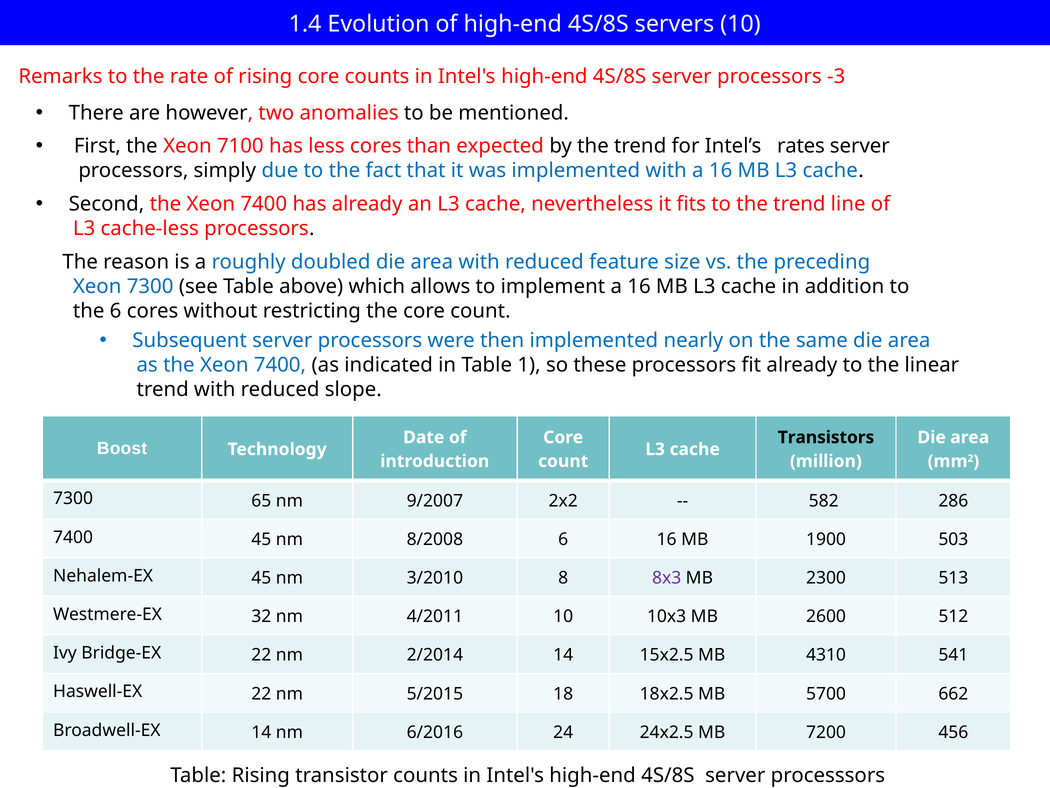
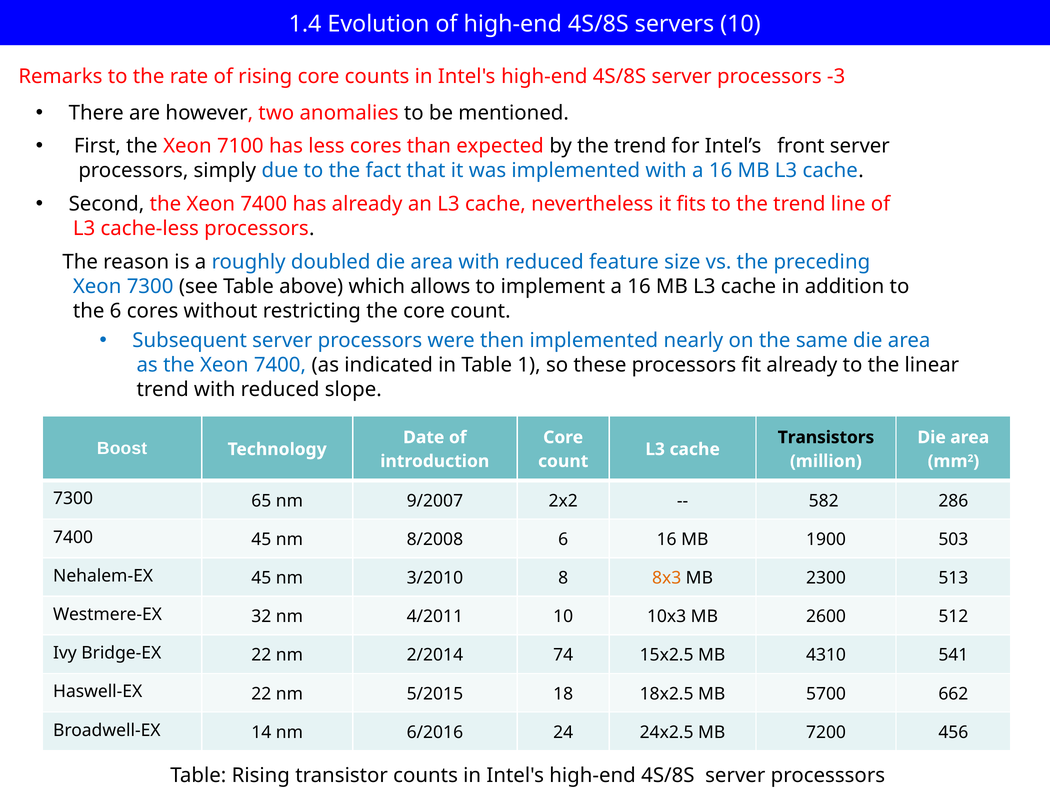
rates: rates -> front (801, 146)
8x3 colour: purple -> orange (667, 578)
2/2014 14: 14 -> 74 (563, 655)
